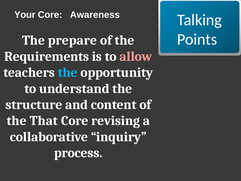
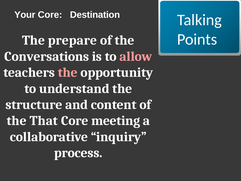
Awareness: Awareness -> Destination (95, 15)
Requirements: Requirements -> Conversations (47, 56)
the colour: light blue -> pink (68, 72)
revising: revising -> meeting (116, 121)
